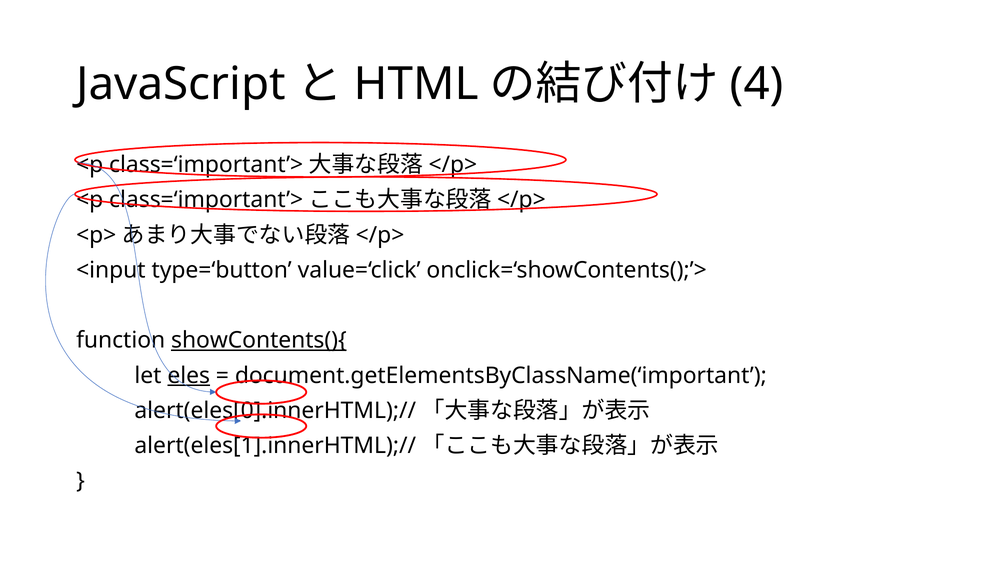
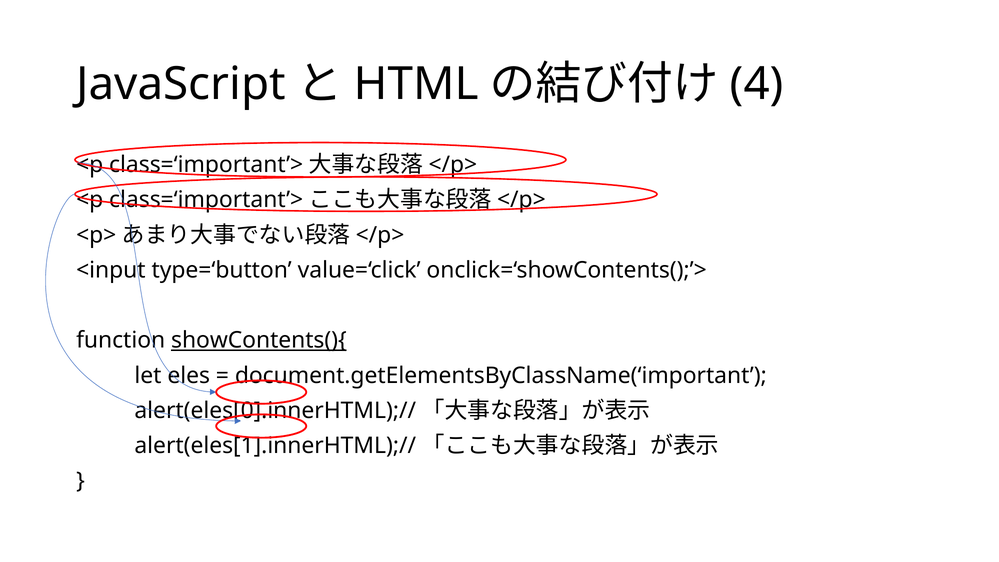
eles underline: present -> none (189, 375)
